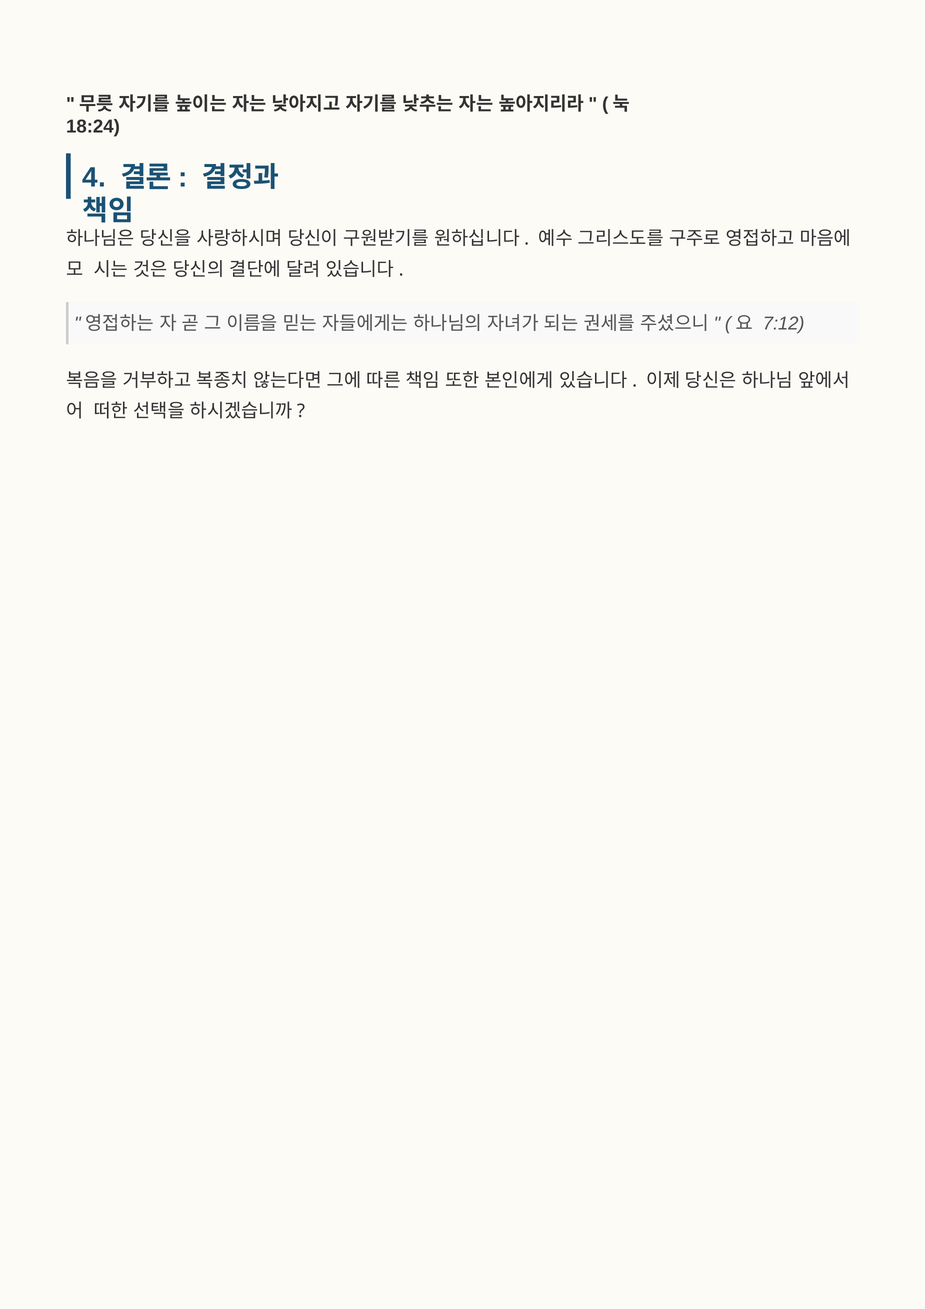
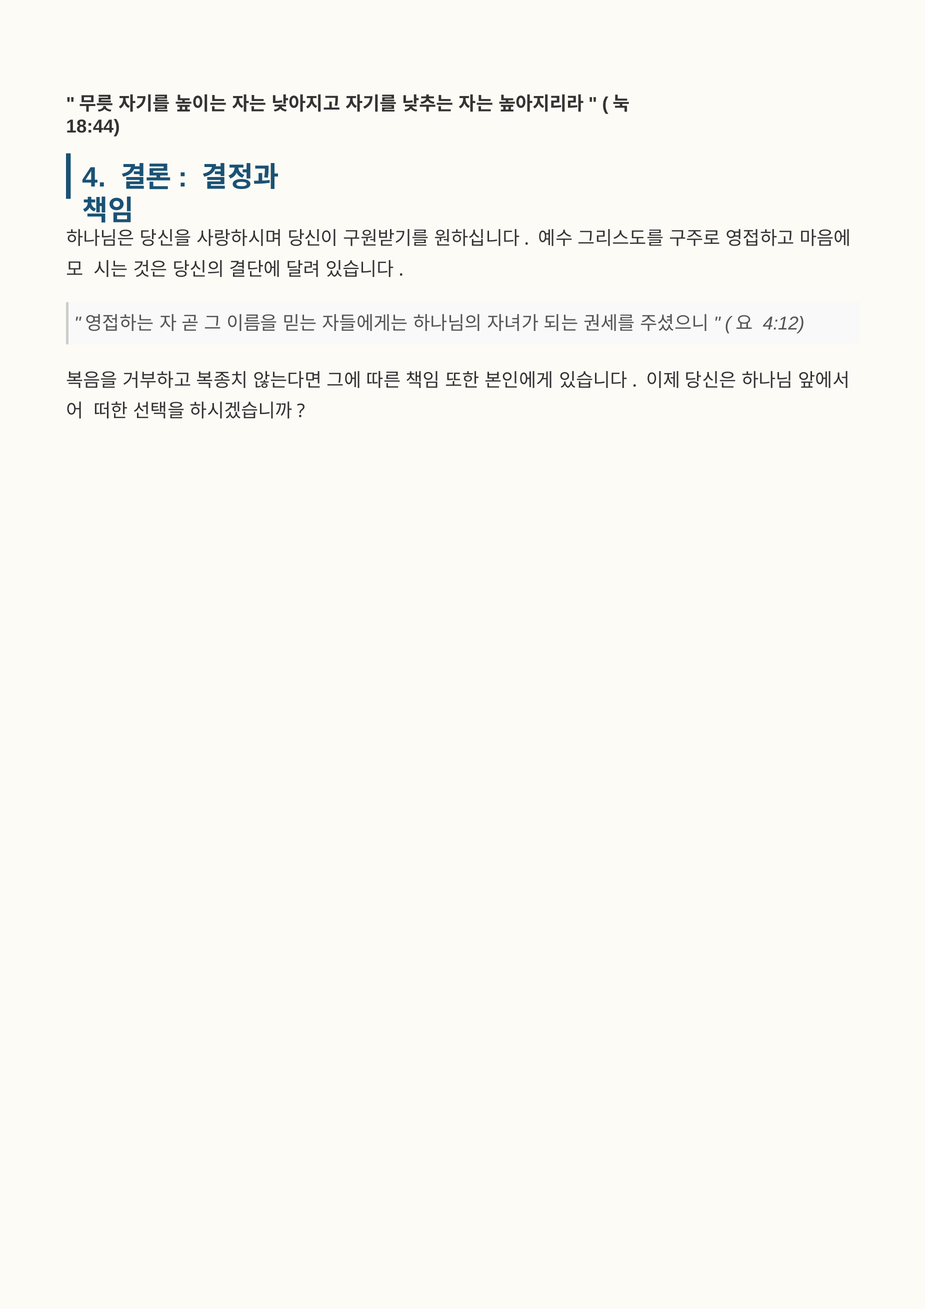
18:24: 18:24 -> 18:44 (93, 126)
7:12: 7:12 -> 4:12 (784, 324)
